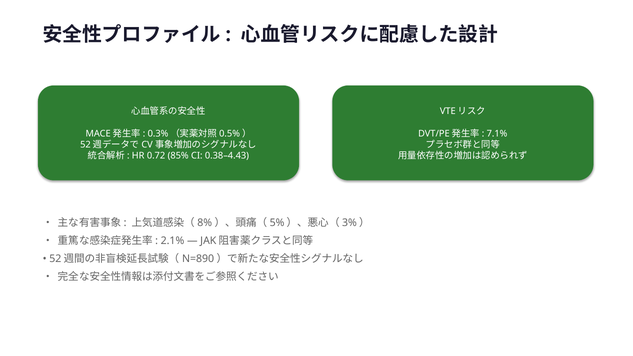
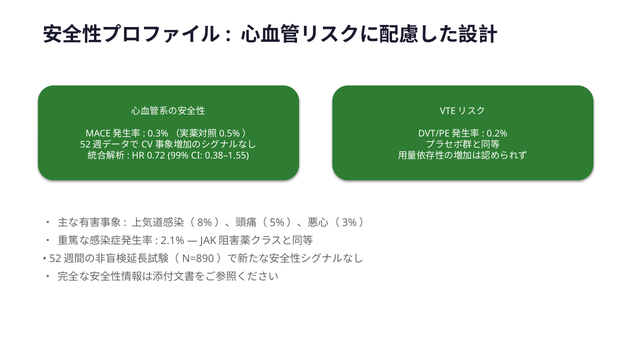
7.1%: 7.1% -> 0.2% (497, 134)
85%: 85% -> 99% (178, 156)
0.38–4.43: 0.38–4.43 -> 0.38–1.55 (227, 156)
